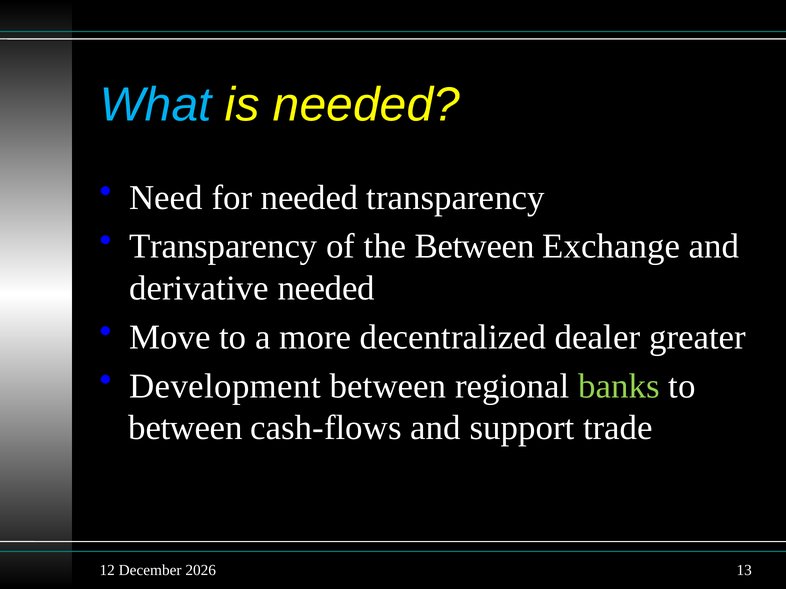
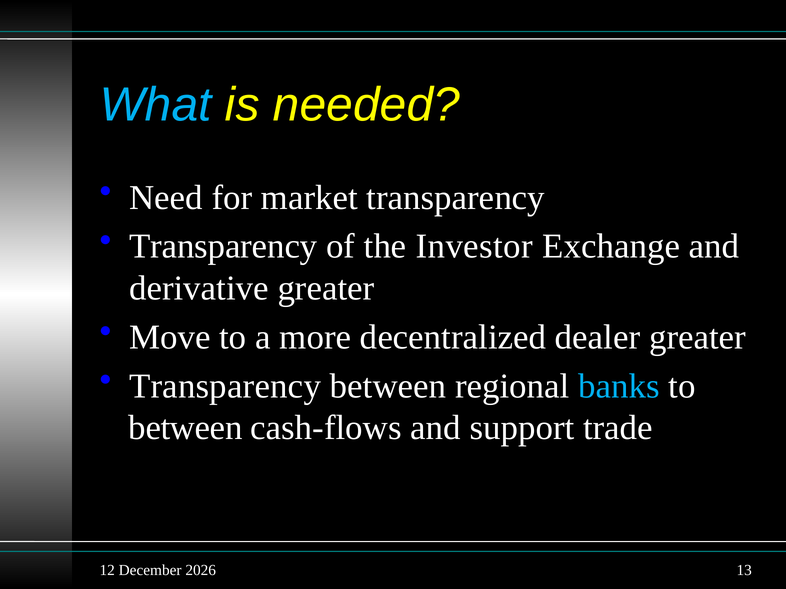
for needed: needed -> market (309, 198)
the Between: Between -> Investor (474, 247)
derivative needed: needed -> greater (326, 289)
Development: Development -> Transparency (225, 386)
banks colour: light green -> light blue (619, 386)
